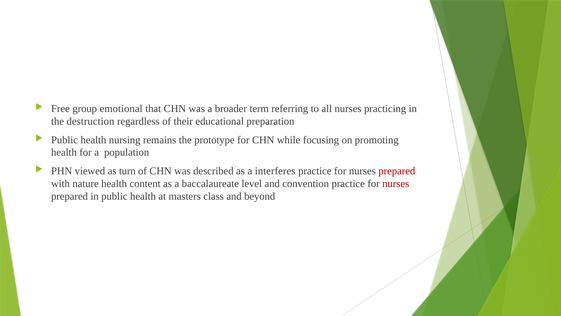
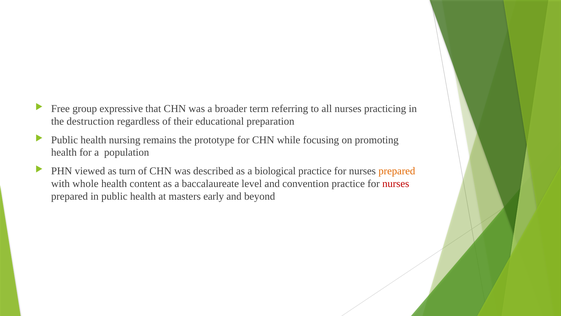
emotional: emotional -> expressive (121, 109)
interferes: interferes -> biological (275, 171)
prepared colour: red -> orange (397, 171)
nature: nature -> whole (86, 183)
class: class -> early (214, 196)
